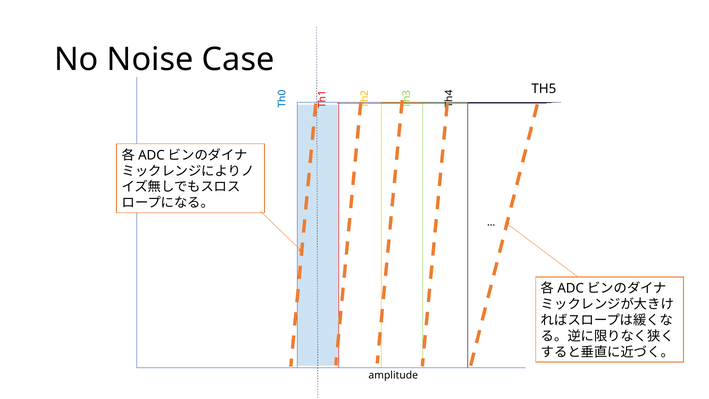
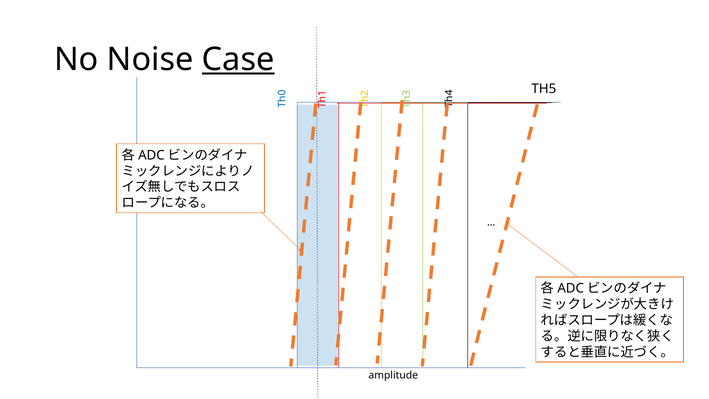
Case underline: none -> present (238, 60)
